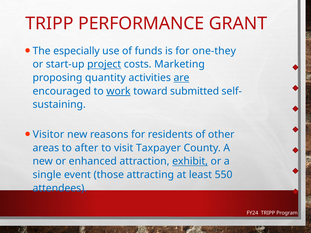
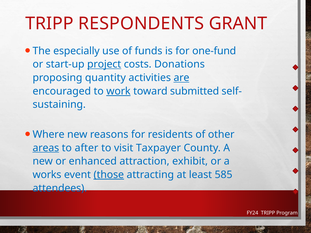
PERFORMANCE: PERFORMANCE -> RESPONDENTS (141, 23)
one-they: one-they -> one-fund (214, 51)
Marketing: Marketing -> Donations (180, 64)
Visitor: Visitor -> Where (49, 135)
areas underline: none -> present (46, 148)
exhibit underline: present -> none (190, 161)
single: single -> works (47, 175)
those underline: none -> present (109, 175)
550: 550 -> 585 (224, 175)
